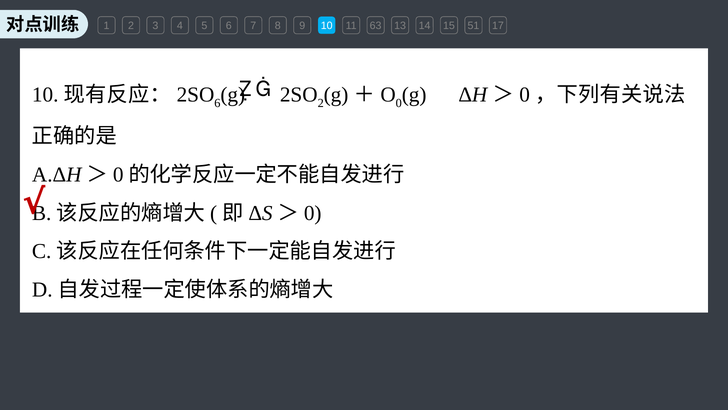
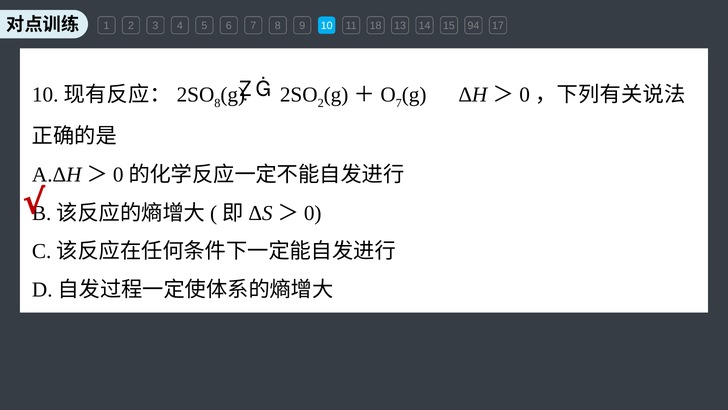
63: 63 -> 18 (376, 26)
51: 51 -> 94 (473, 26)
6: 6 -> 8 (217, 103)
0: 0 -> 7 (399, 103)
